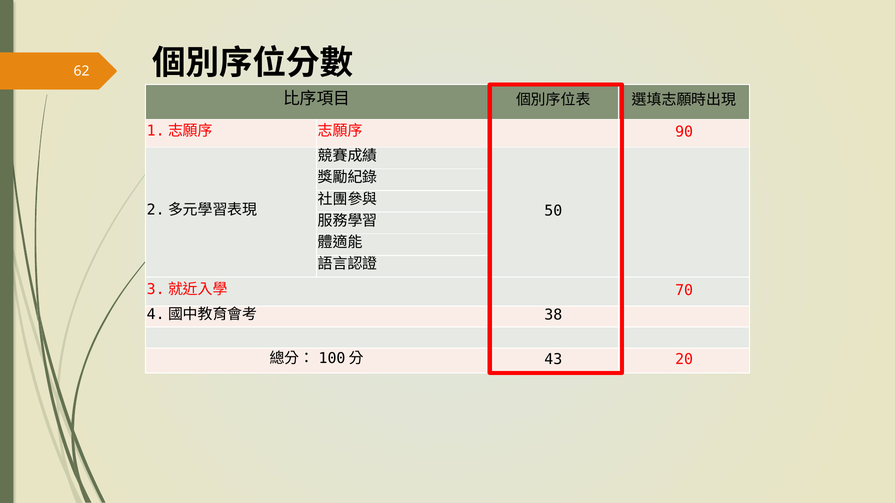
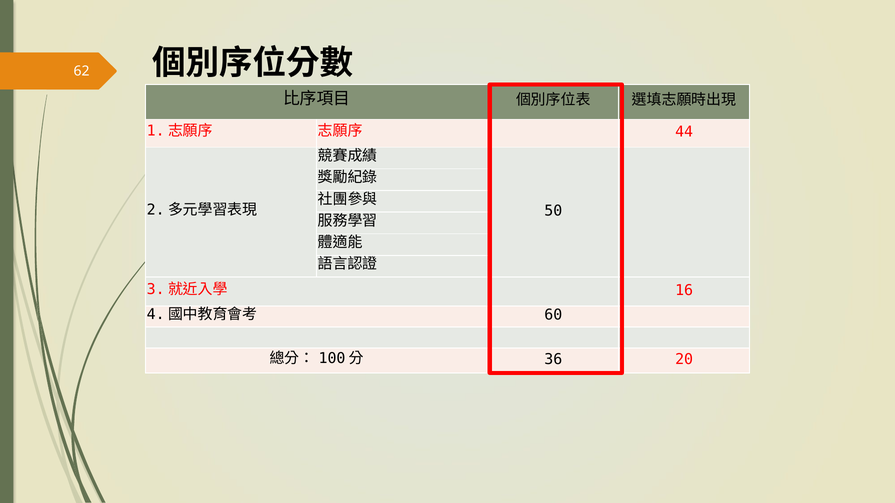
90: 90 -> 44 (684, 132)
70: 70 -> 16 (684, 290)
38: 38 -> 60 (553, 315)
43: 43 -> 36 (553, 359)
